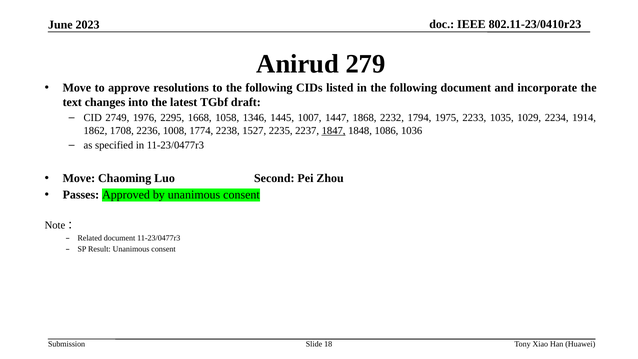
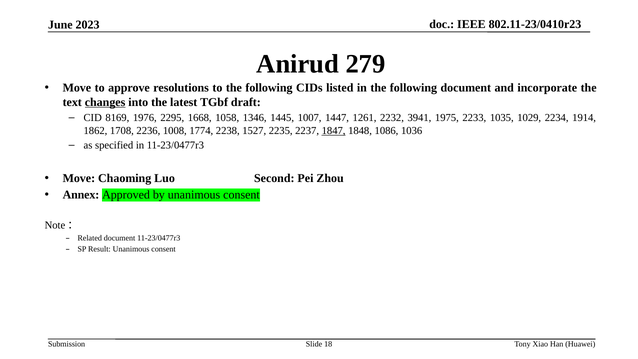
changes underline: none -> present (105, 102)
2749: 2749 -> 8169 (117, 118)
1868: 1868 -> 1261 (365, 118)
1794: 1794 -> 3941 (419, 118)
Passes: Passes -> Annex (81, 195)
